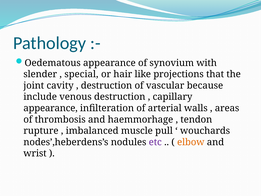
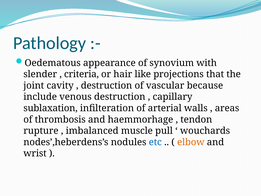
special: special -> criteria (81, 74)
appearance: appearance -> sublaxation (51, 108)
etc colour: purple -> blue (155, 142)
